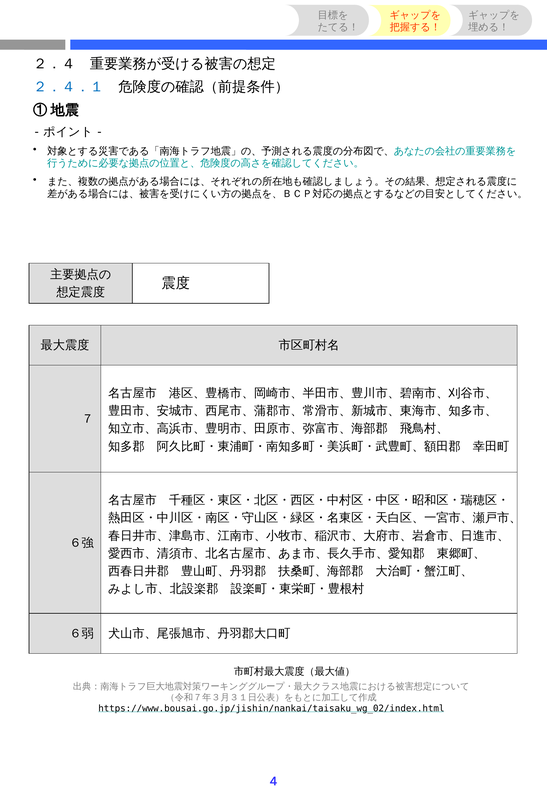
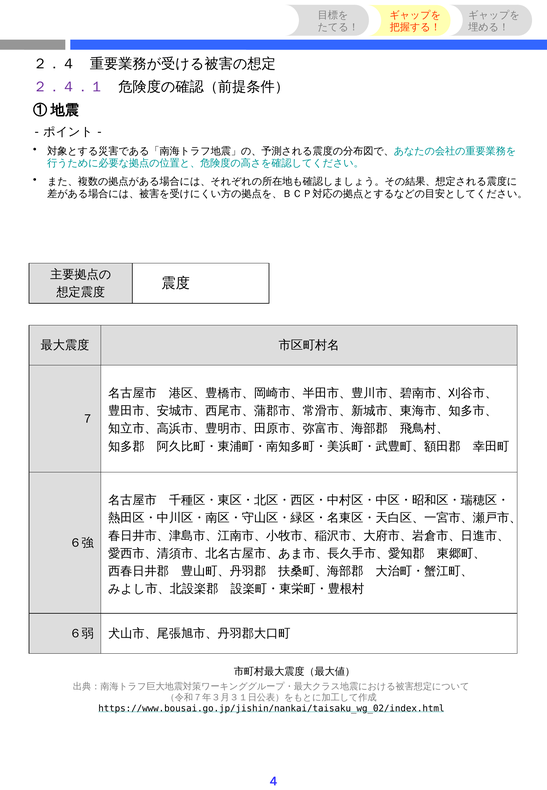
２．４．１ colour: blue -> purple (69, 87)
